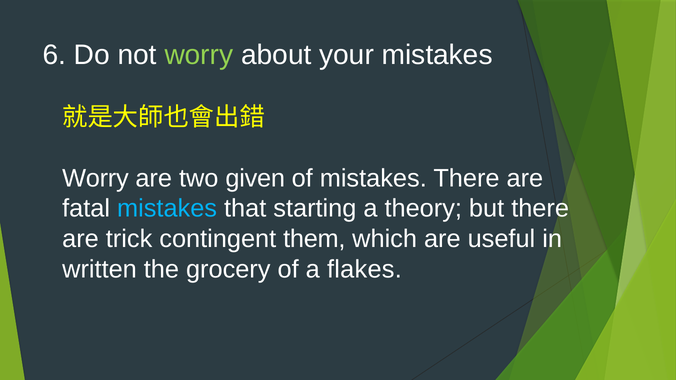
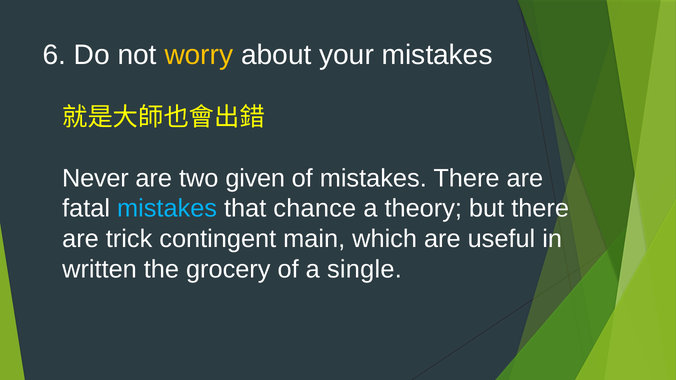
worry colour: light green -> yellow (199, 55)
Worry: Worry -> Never (95, 178)
starting: starting -> chance (315, 209)
them: them -> main (314, 239)
flakes: flakes -> single (364, 270)
